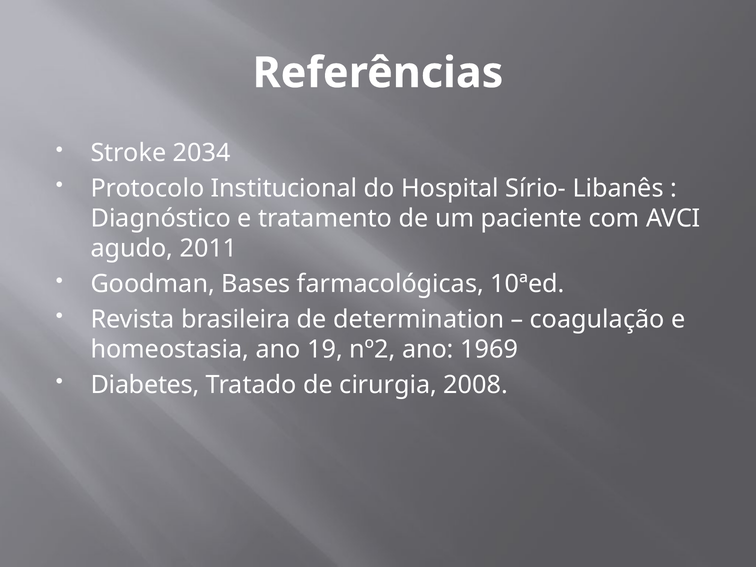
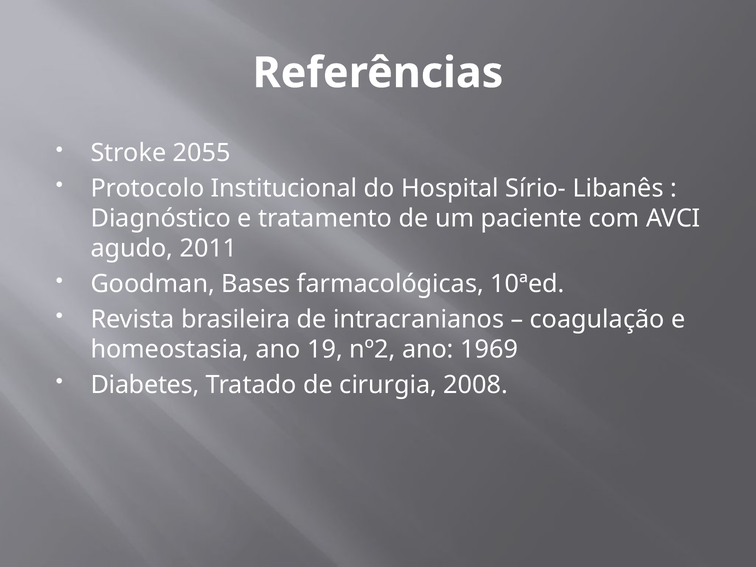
2034: 2034 -> 2055 (202, 153)
determination: determination -> intracranianos (419, 319)
